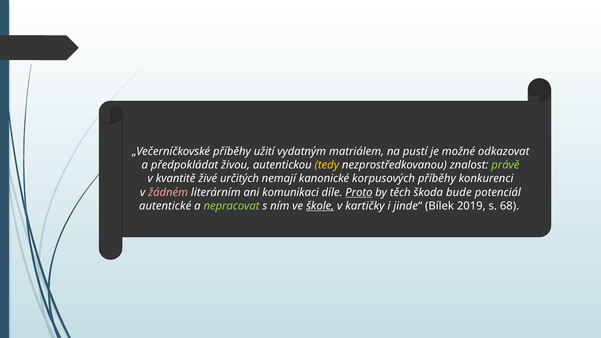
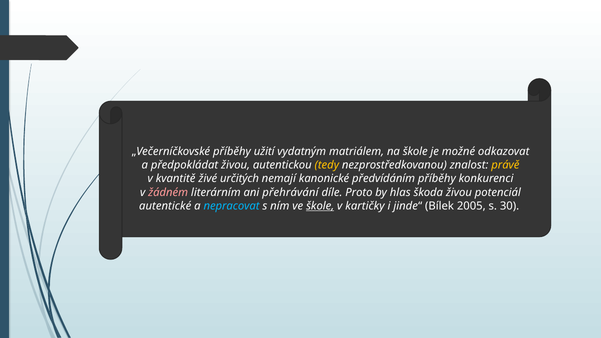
na pustí: pustí -> škole (415, 152)
právě colour: light green -> yellow (505, 165)
korpusových: korpusových -> předvídáním (384, 179)
komunikaci: komunikaci -> přehrávání (290, 192)
Proto underline: present -> none (359, 192)
těch: těch -> hlas (400, 192)
škoda bude: bude -> živou (459, 192)
nepracovat colour: light green -> light blue (232, 206)
2019: 2019 -> 2005 (471, 206)
68: 68 -> 30 (510, 206)
